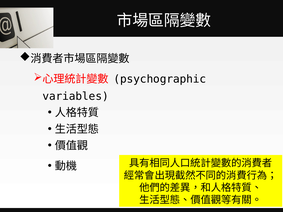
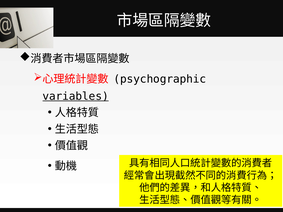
variables underline: none -> present (76, 96)
